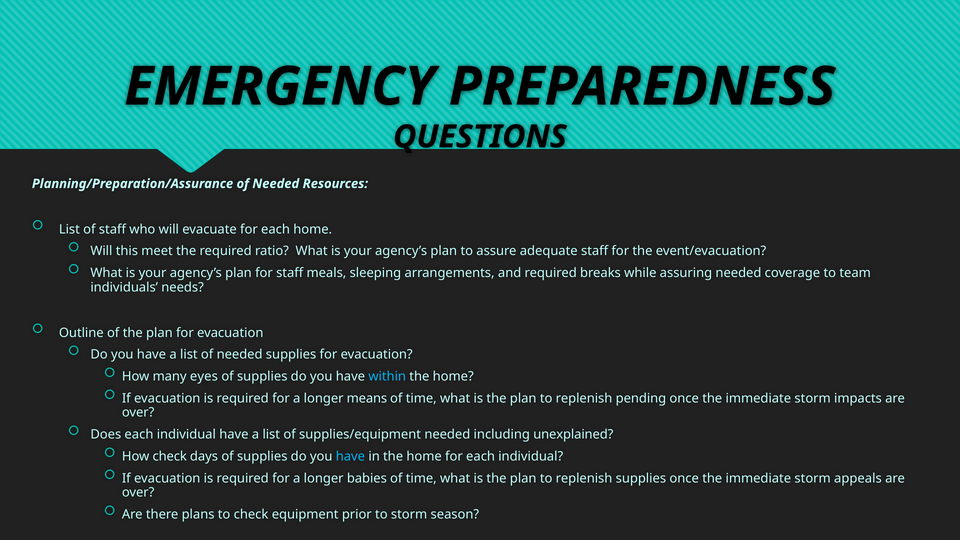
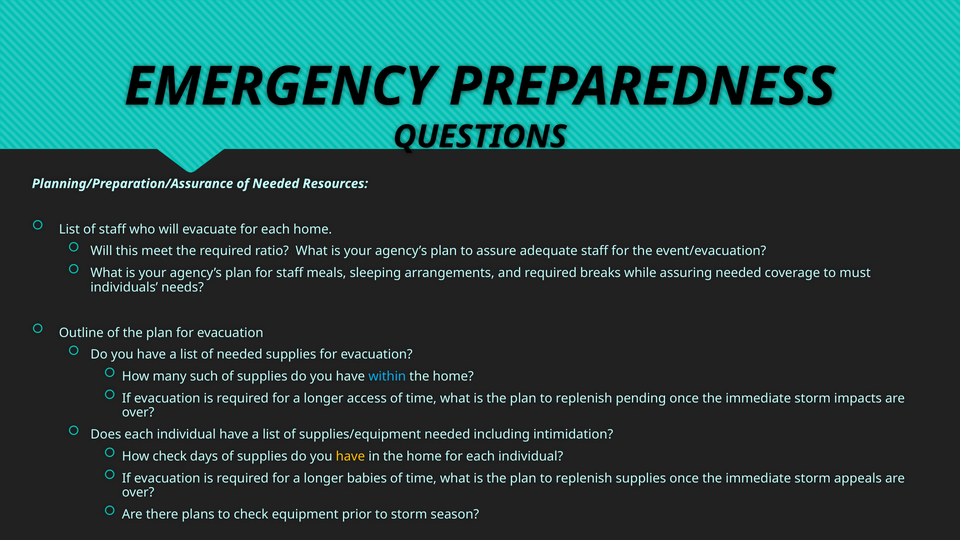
team: team -> must (855, 273)
eyes: eyes -> such (204, 377)
means: means -> access (367, 399)
unexplained: unexplained -> intimidation (573, 435)
have colour: light blue -> yellow (350, 457)
